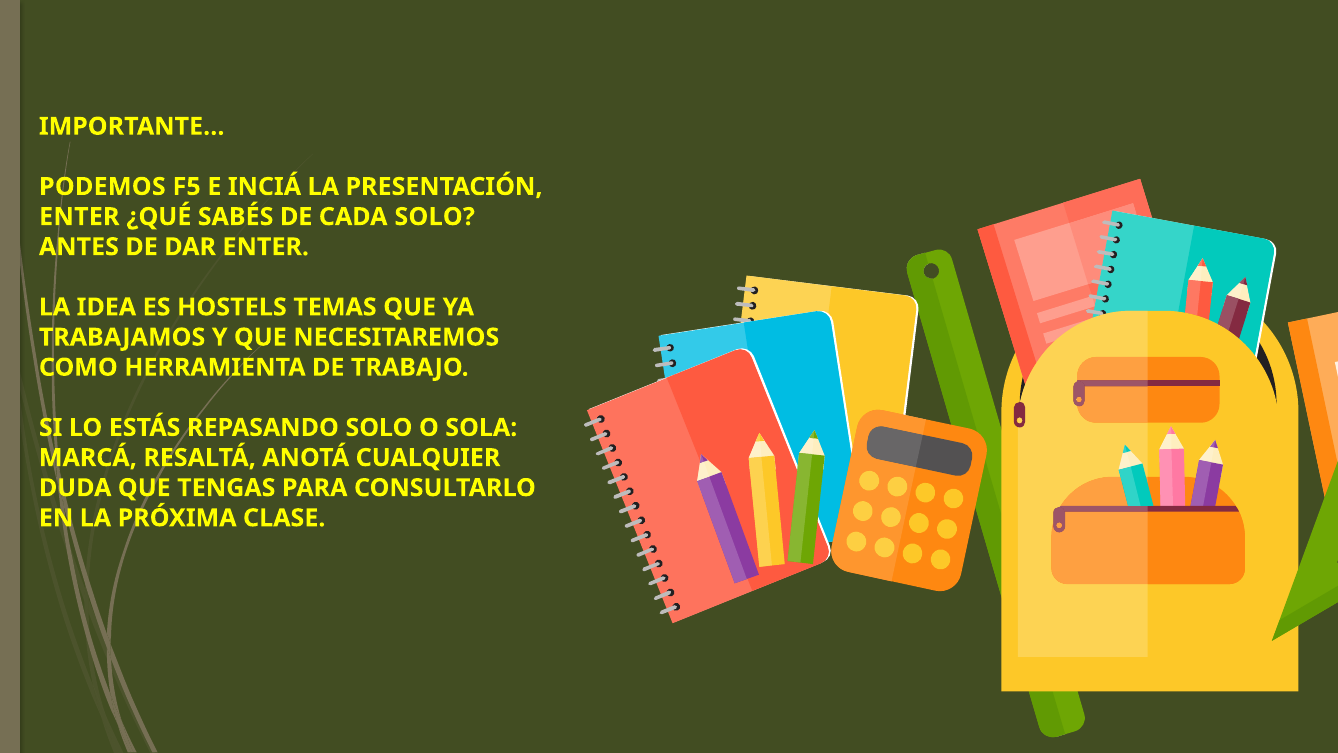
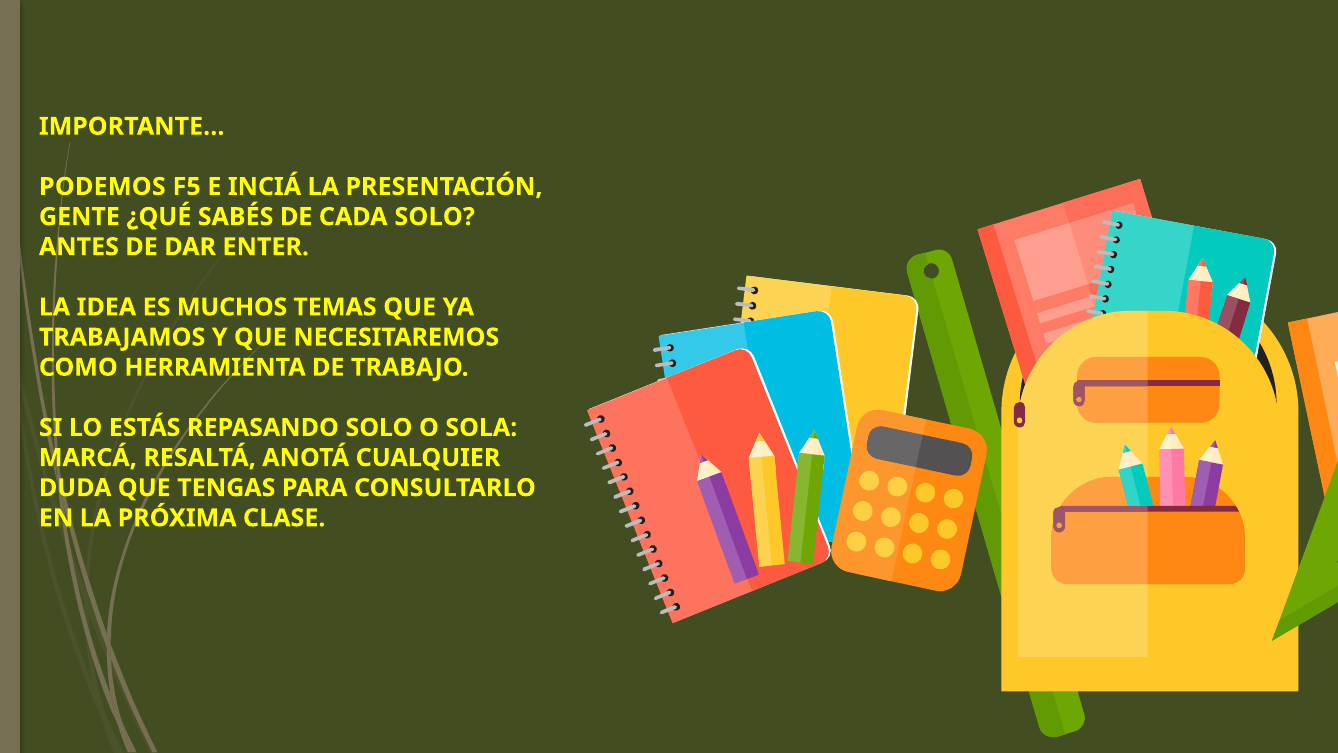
ENTER: ENTER -> GENTE (79, 217)
HOSTELS: HOSTELS -> MUCHOS (232, 307)
